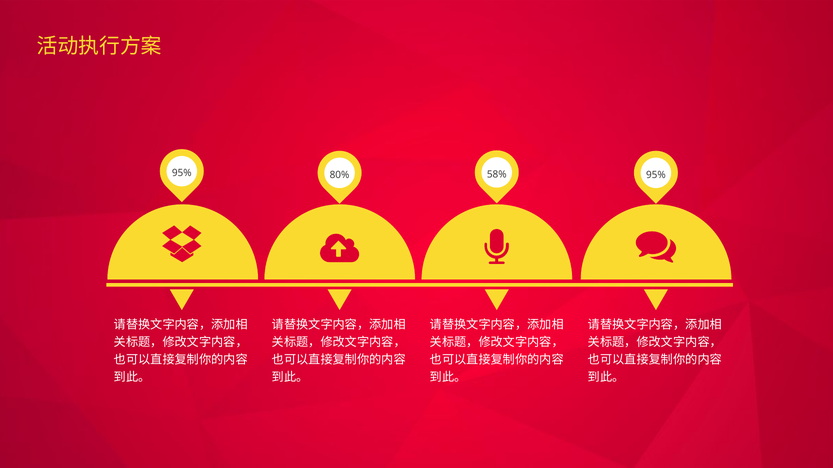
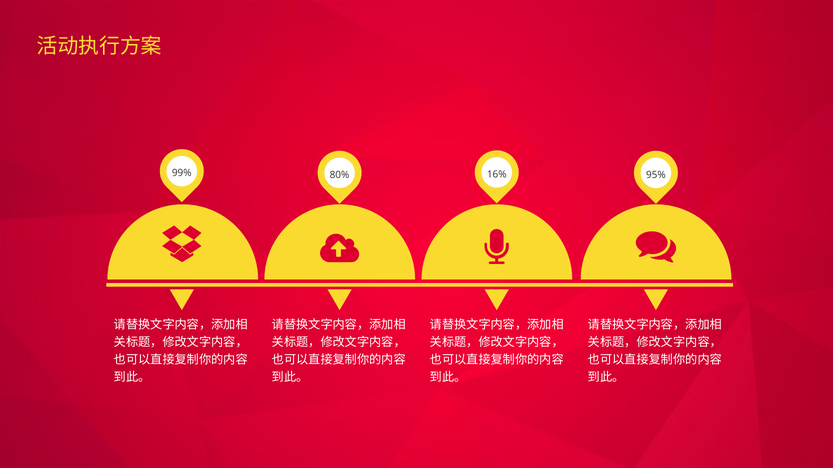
95%: 95% -> 99% (182, 173)
58%: 58% -> 16% (497, 174)
